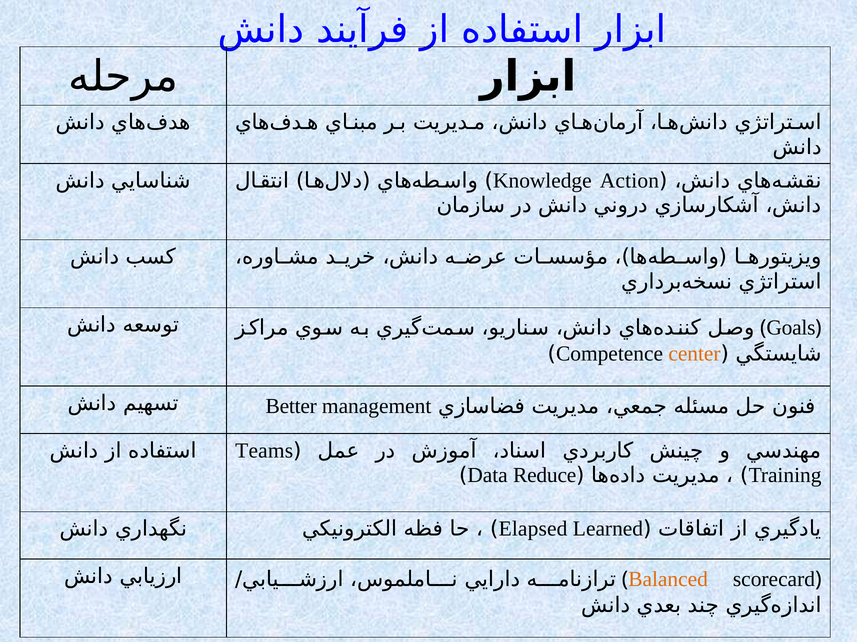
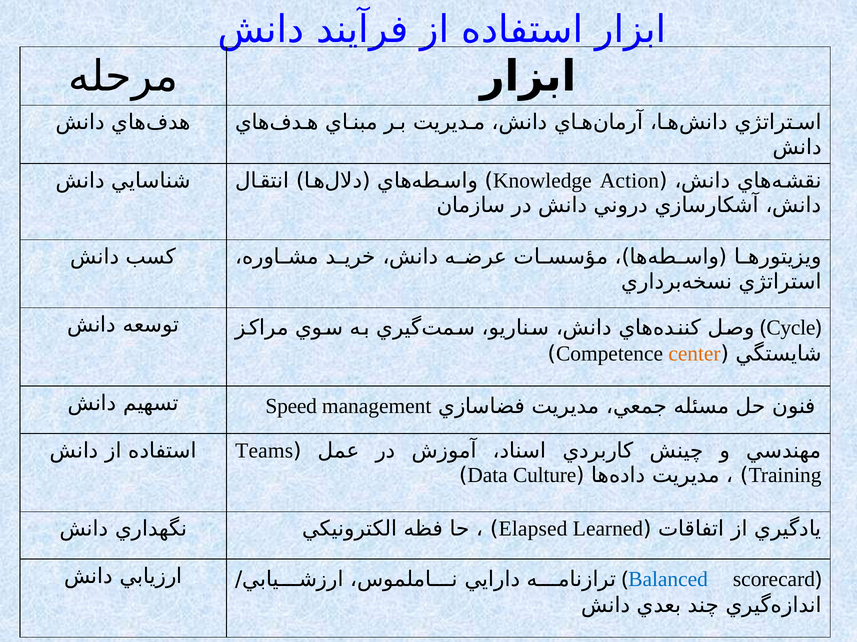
Goals: Goals -> Cycle (791, 328)
Better: Better -> Speed (291, 407)
Reduce: Reduce -> Culture (545, 476)
Balanced colour: orange -> blue (668, 580)
